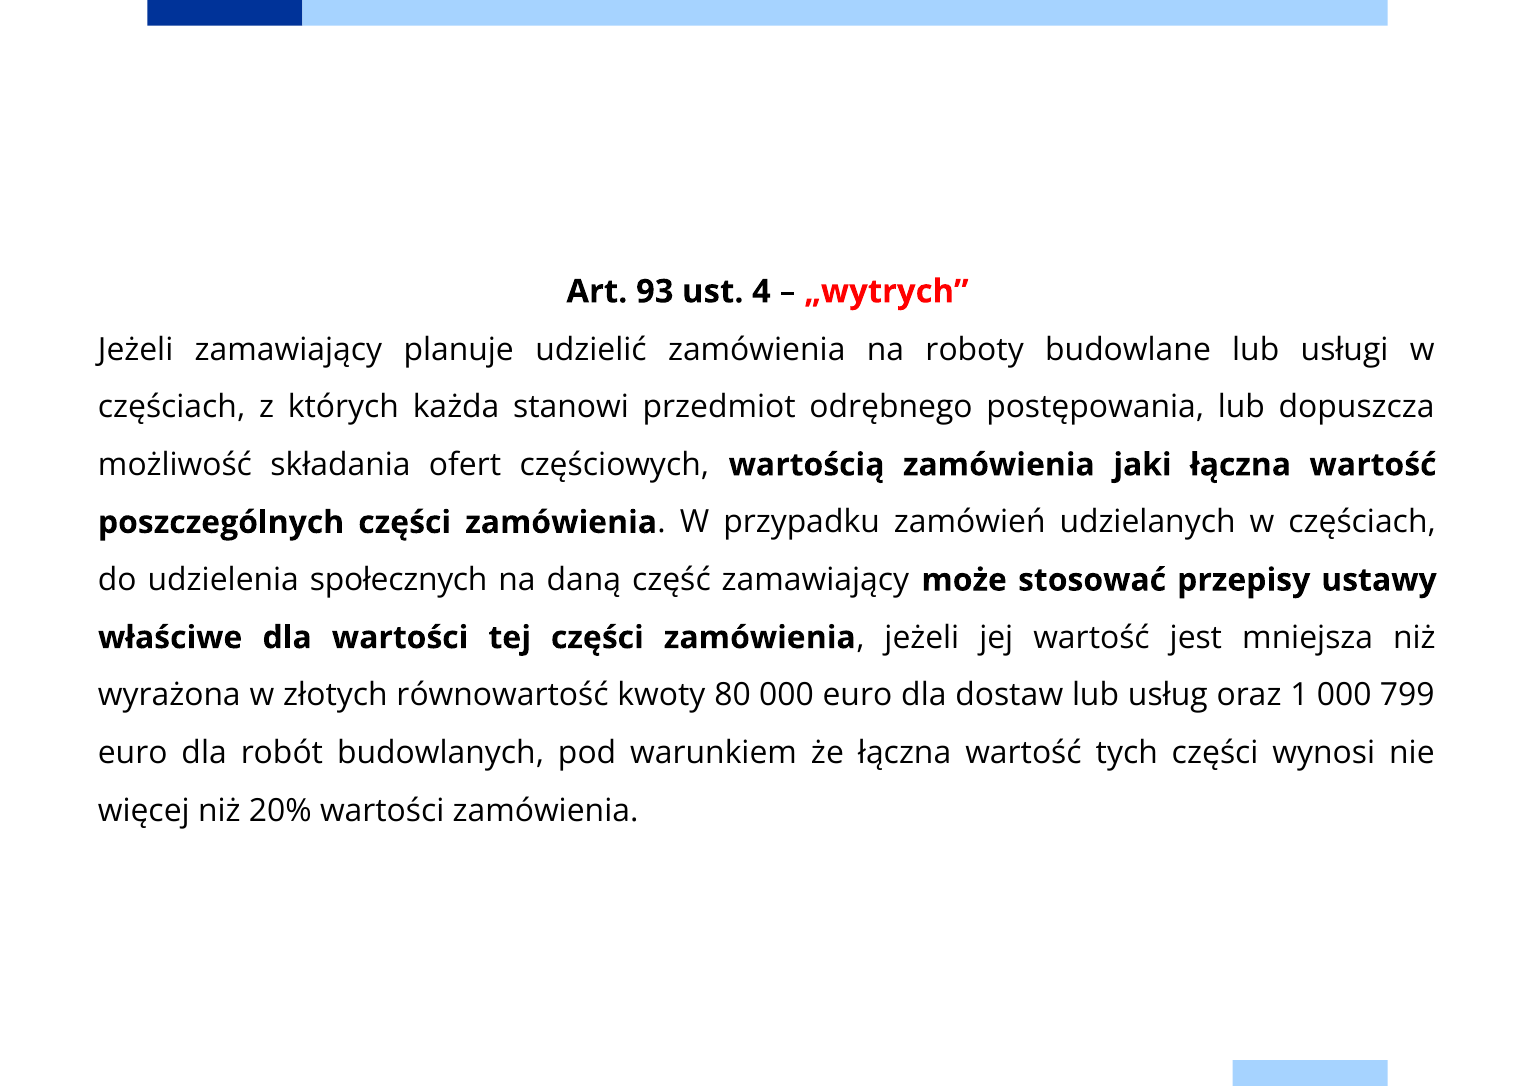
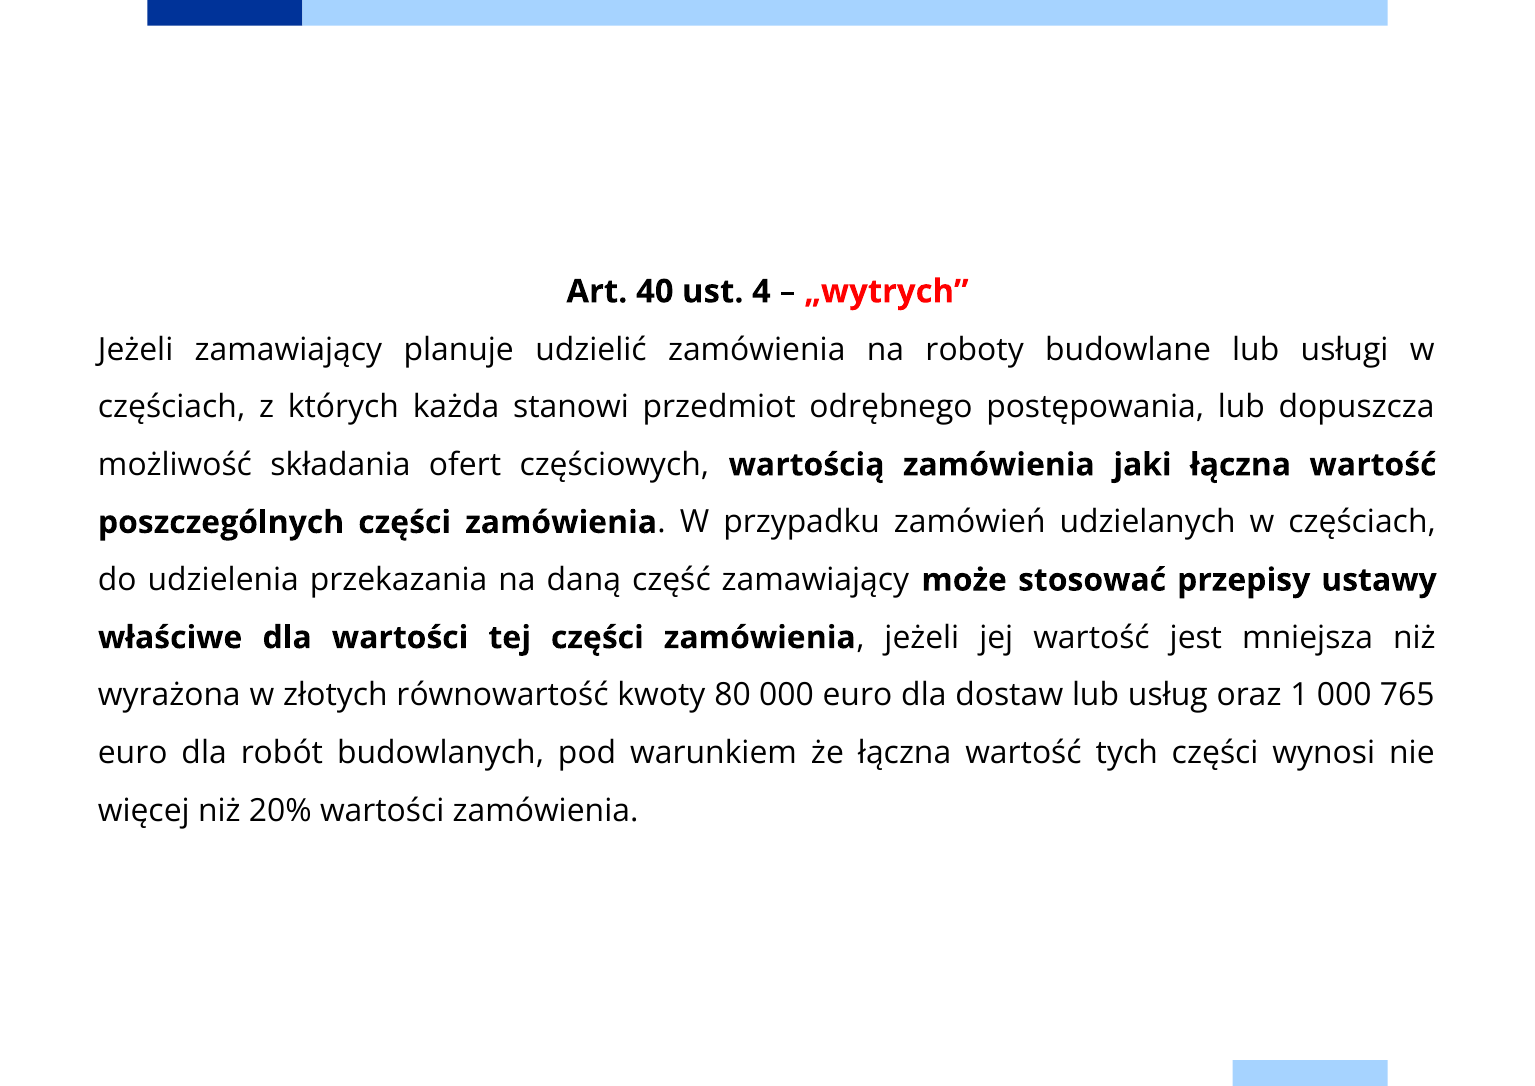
93: 93 -> 40 (655, 291)
społecznych: społecznych -> przekazania (399, 580)
799: 799 -> 765 (1407, 695)
